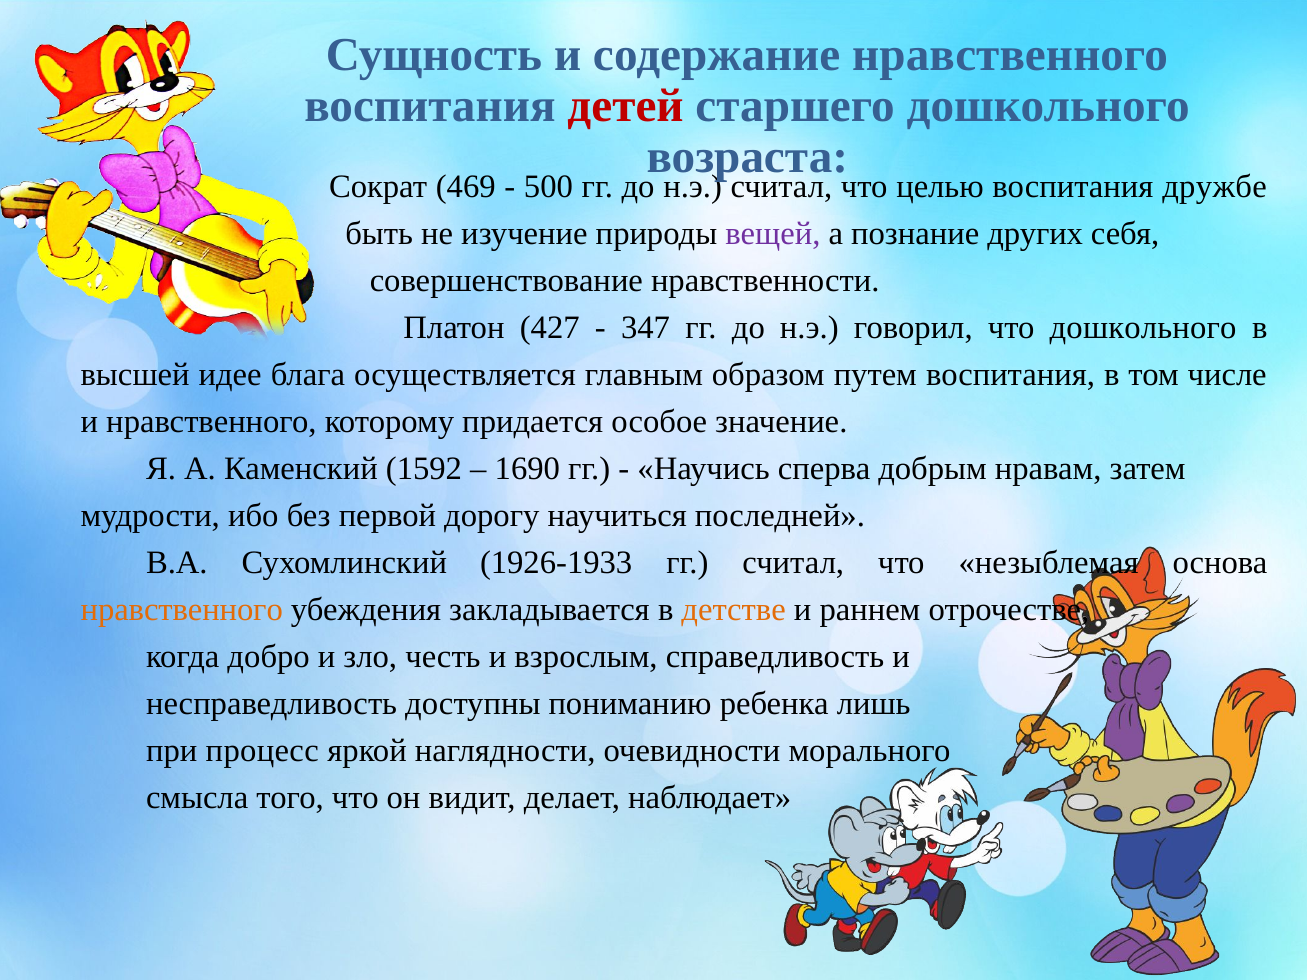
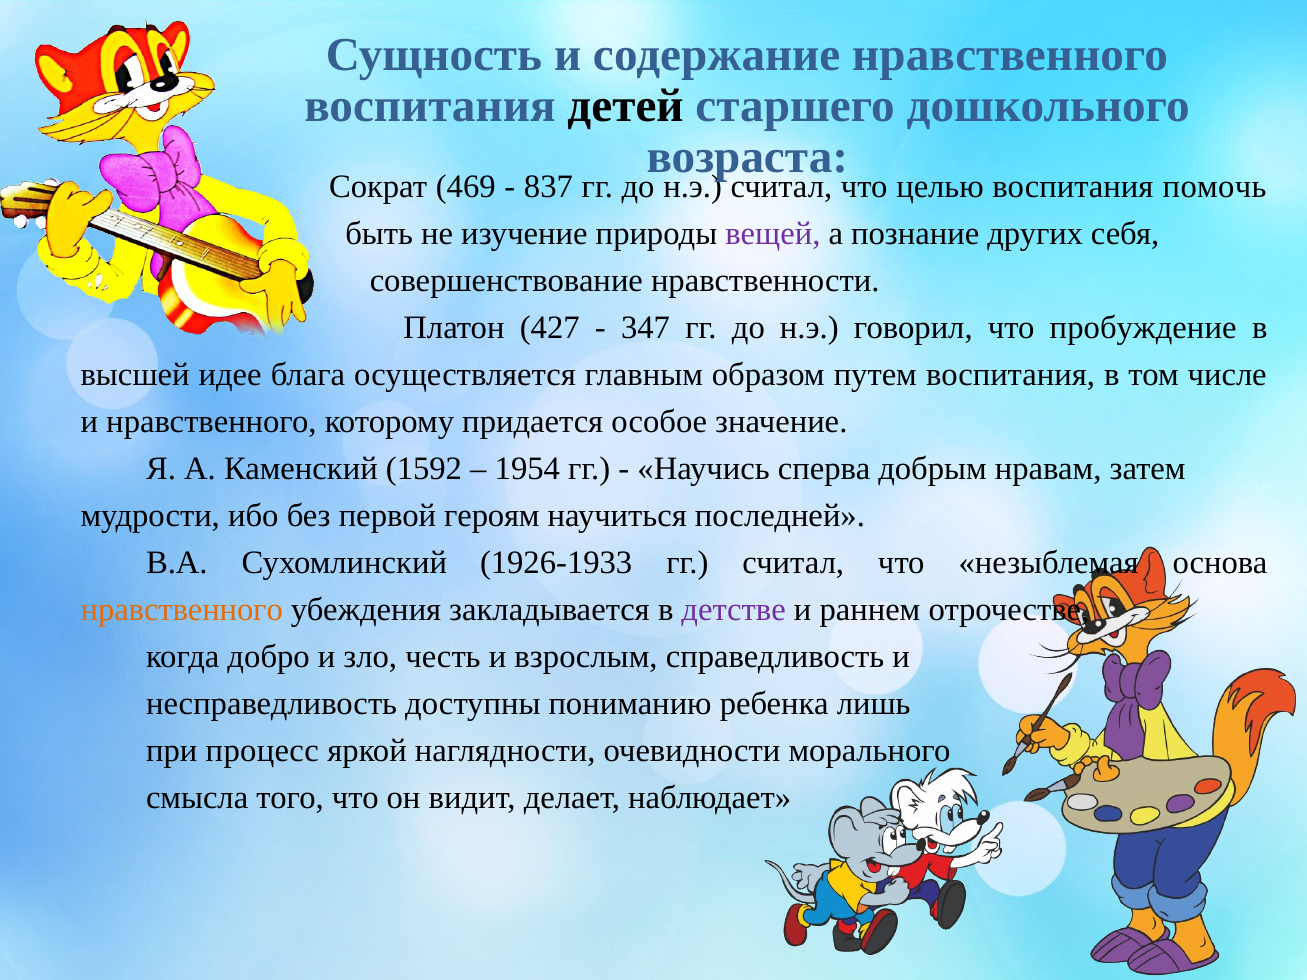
детей colour: red -> black (626, 106)
500: 500 -> 837 (548, 187)
дружбе: дружбе -> помочь (1215, 187)
что дошкольного: дошкольного -> пробуждение (1143, 328)
1690: 1690 -> 1954 (527, 469)
дорогу: дорогу -> героям (492, 516)
детстве colour: orange -> purple (734, 610)
